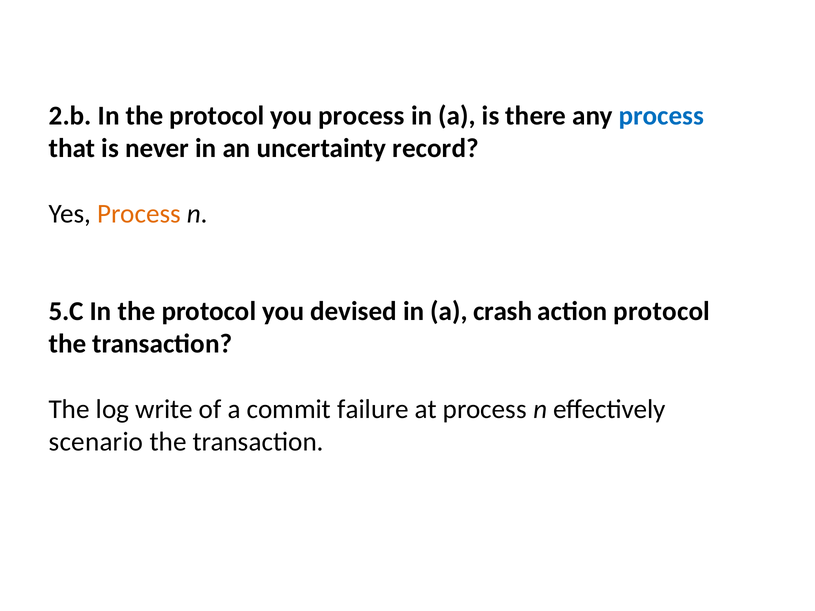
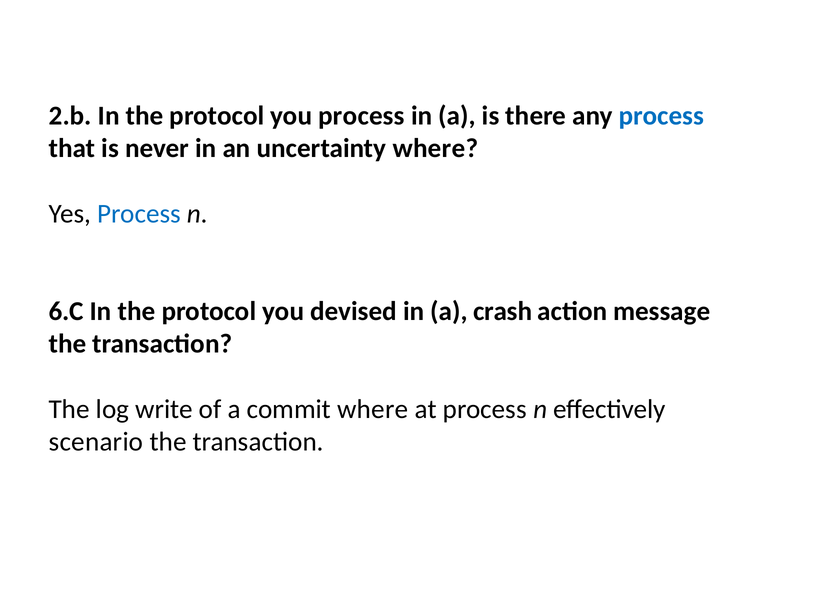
uncertainty record: record -> where (435, 149)
Process colour: orange -> blue (139, 214)
5.C: 5.C -> 6.C (66, 312)
action protocol: protocol -> message (662, 312)
commit failure: failure -> where (373, 409)
